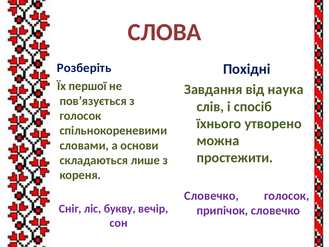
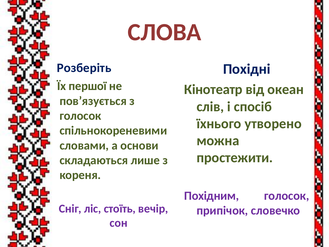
Завдання: Завдання -> Кінотеатр (213, 89)
наука: наука -> океан (286, 89)
Словечко: Словечко -> Похідним (212, 195)
букву: букву -> стоїть (120, 208)
